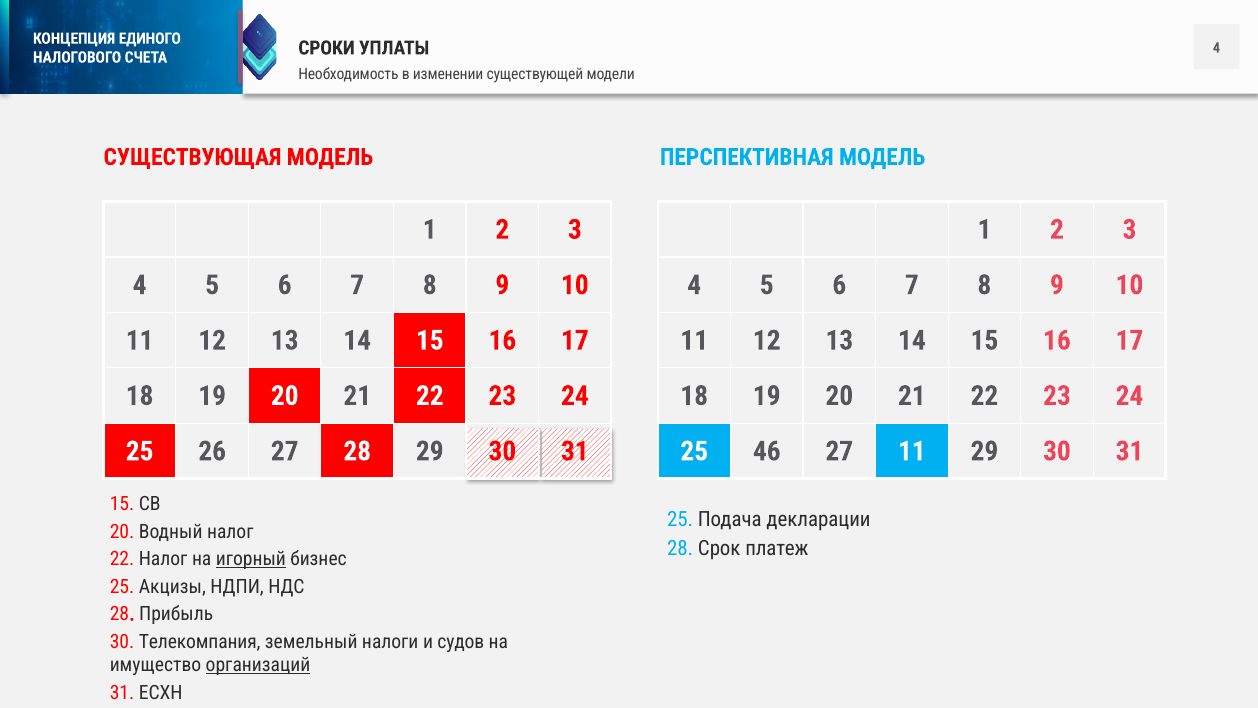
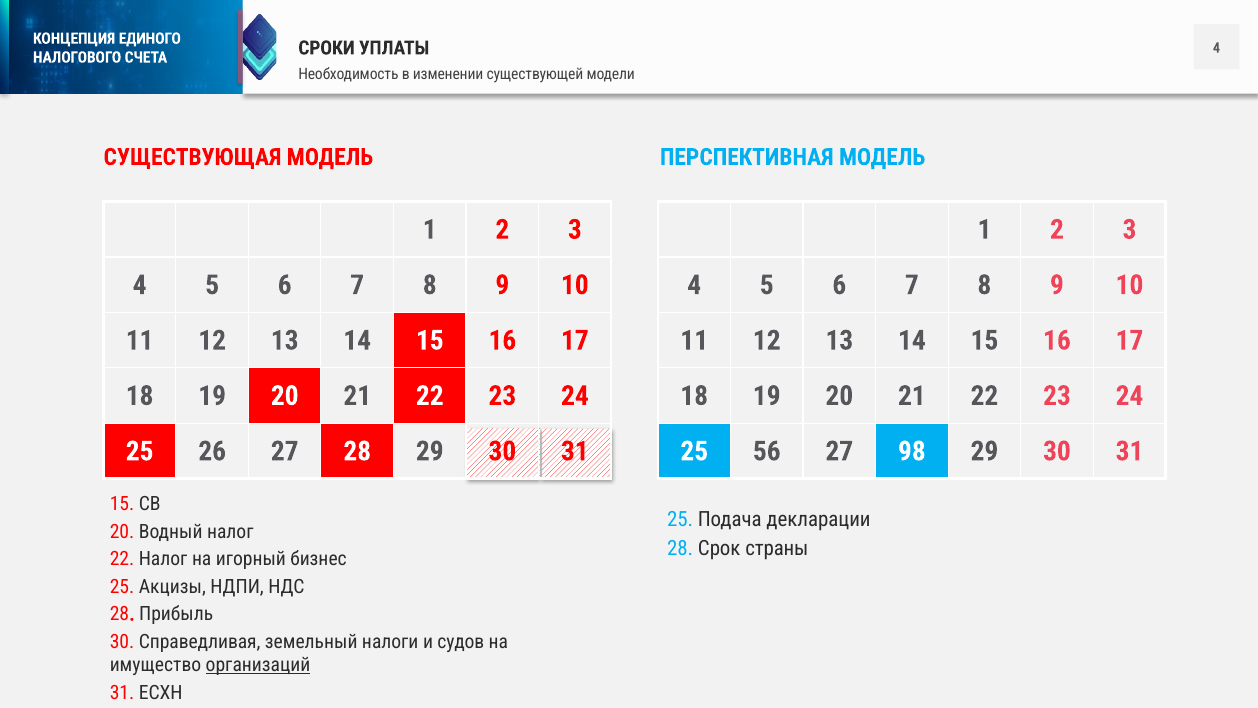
46: 46 -> 56 (767, 451)
27 11: 11 -> 98 (912, 451)
платеж: платеж -> страны (777, 548)
игорный underline: present -> none (251, 559)
Телекомпания: Телекомпания -> Справедливая (200, 641)
